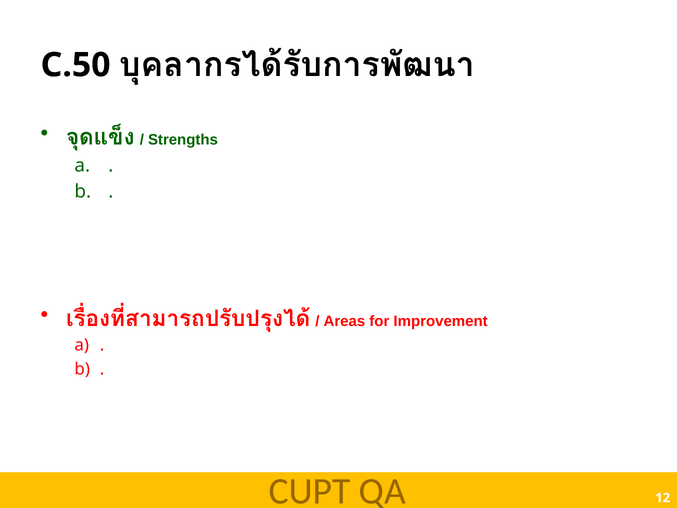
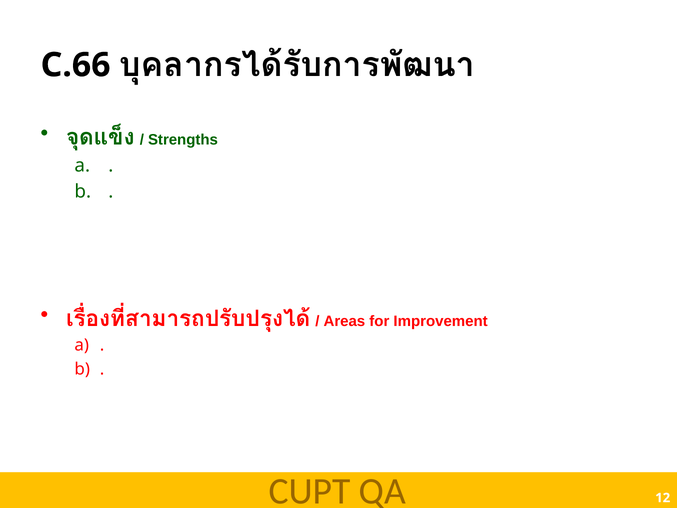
C.50: C.50 -> C.66 (76, 65)
